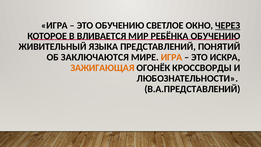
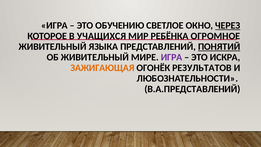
ВЛИВАЕТСЯ: ВЛИВАЕТСЯ -> УЧАЩИХСЯ (101, 36)
РЕБЁНКА ОБУЧЕНИЮ: ОБУЧЕНИЮ -> ОГРОМНОЕ (215, 36)
ПОНЯТИЙ underline: none -> present (219, 47)
ОБ ЗАКЛЮЧАЮТСЯ: ЗАКЛЮЧАЮТСЯ -> ЖИВИТЕЛЬНЫЙ (95, 57)
ИГРА colour: orange -> purple (172, 57)
КРОССВОРДЫ: КРОССВОРДЫ -> РЕЗУЛЬТАТОВ (202, 68)
